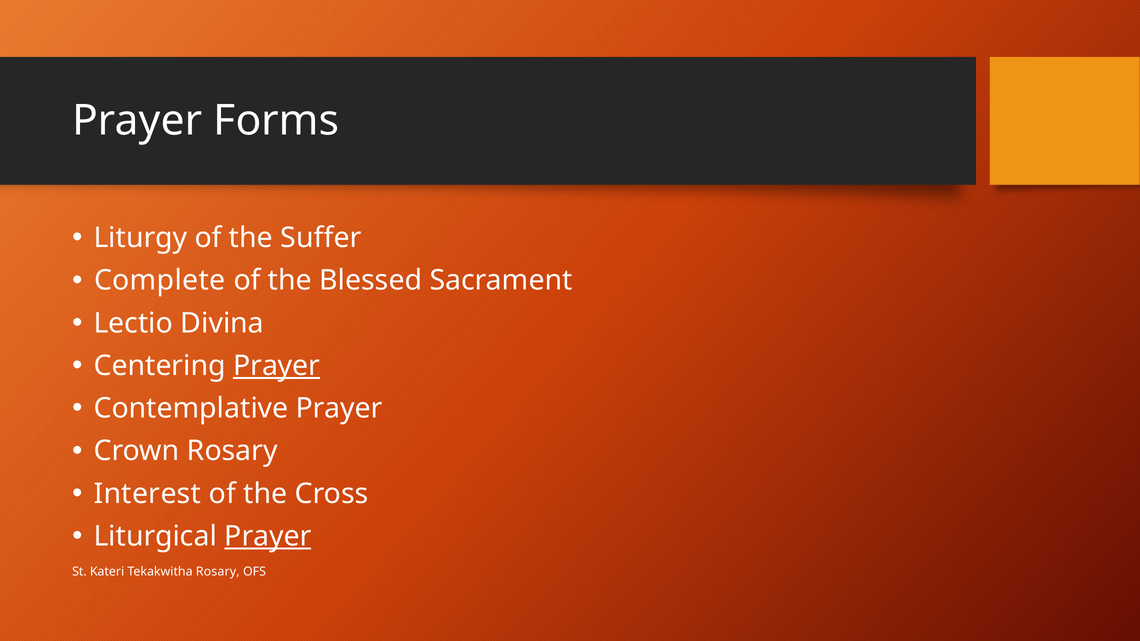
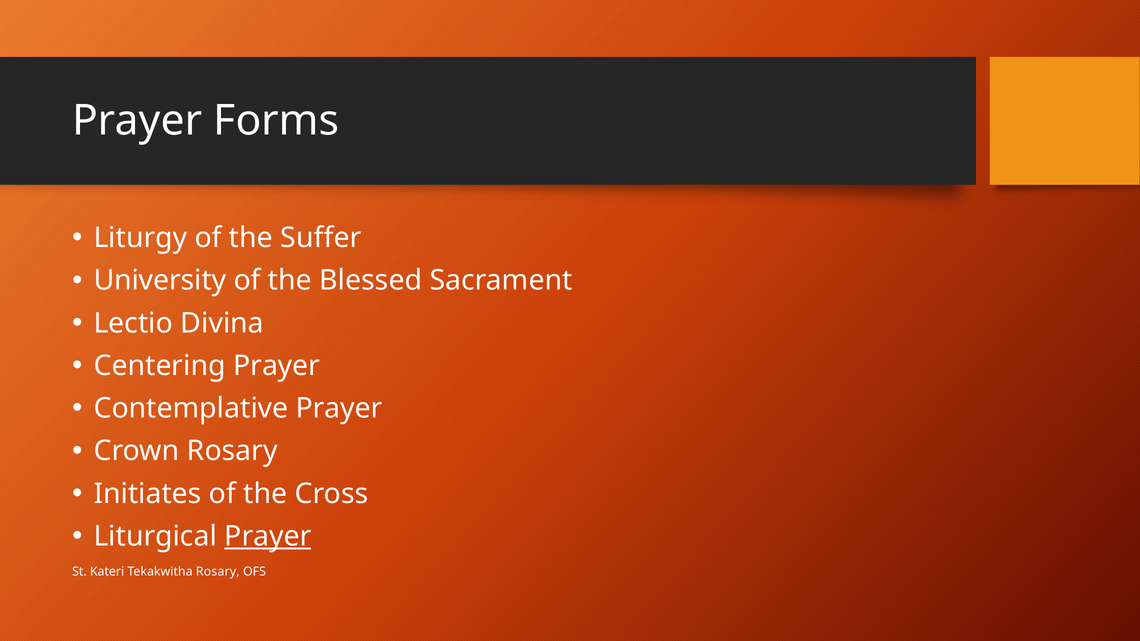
Complete: Complete -> University (160, 281)
Prayer underline: present -> none (277, 366)
Interest: Interest -> Initiates (148, 494)
